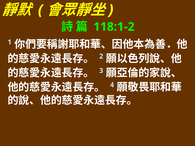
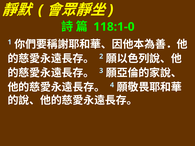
118:1-2: 118:1-2 -> 118:1-0 (114, 27)
